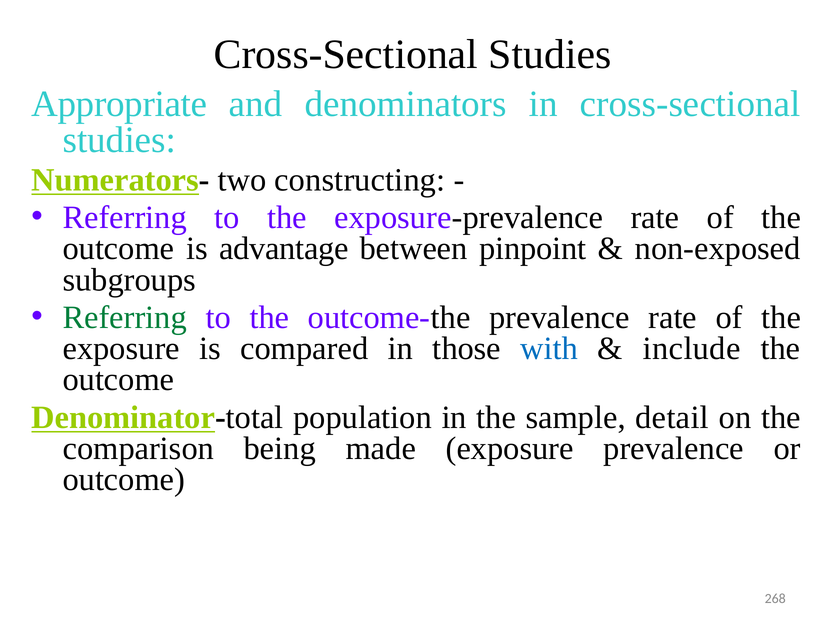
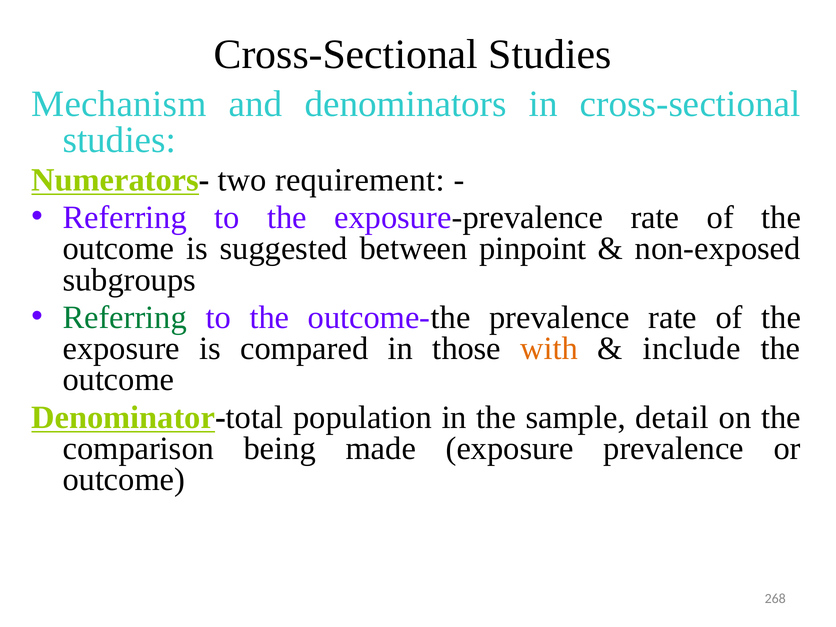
Appropriate: Appropriate -> Mechanism (119, 104)
constructing: constructing -> requirement (360, 180)
advantage: advantage -> suggested (284, 249)
with colour: blue -> orange (549, 349)
